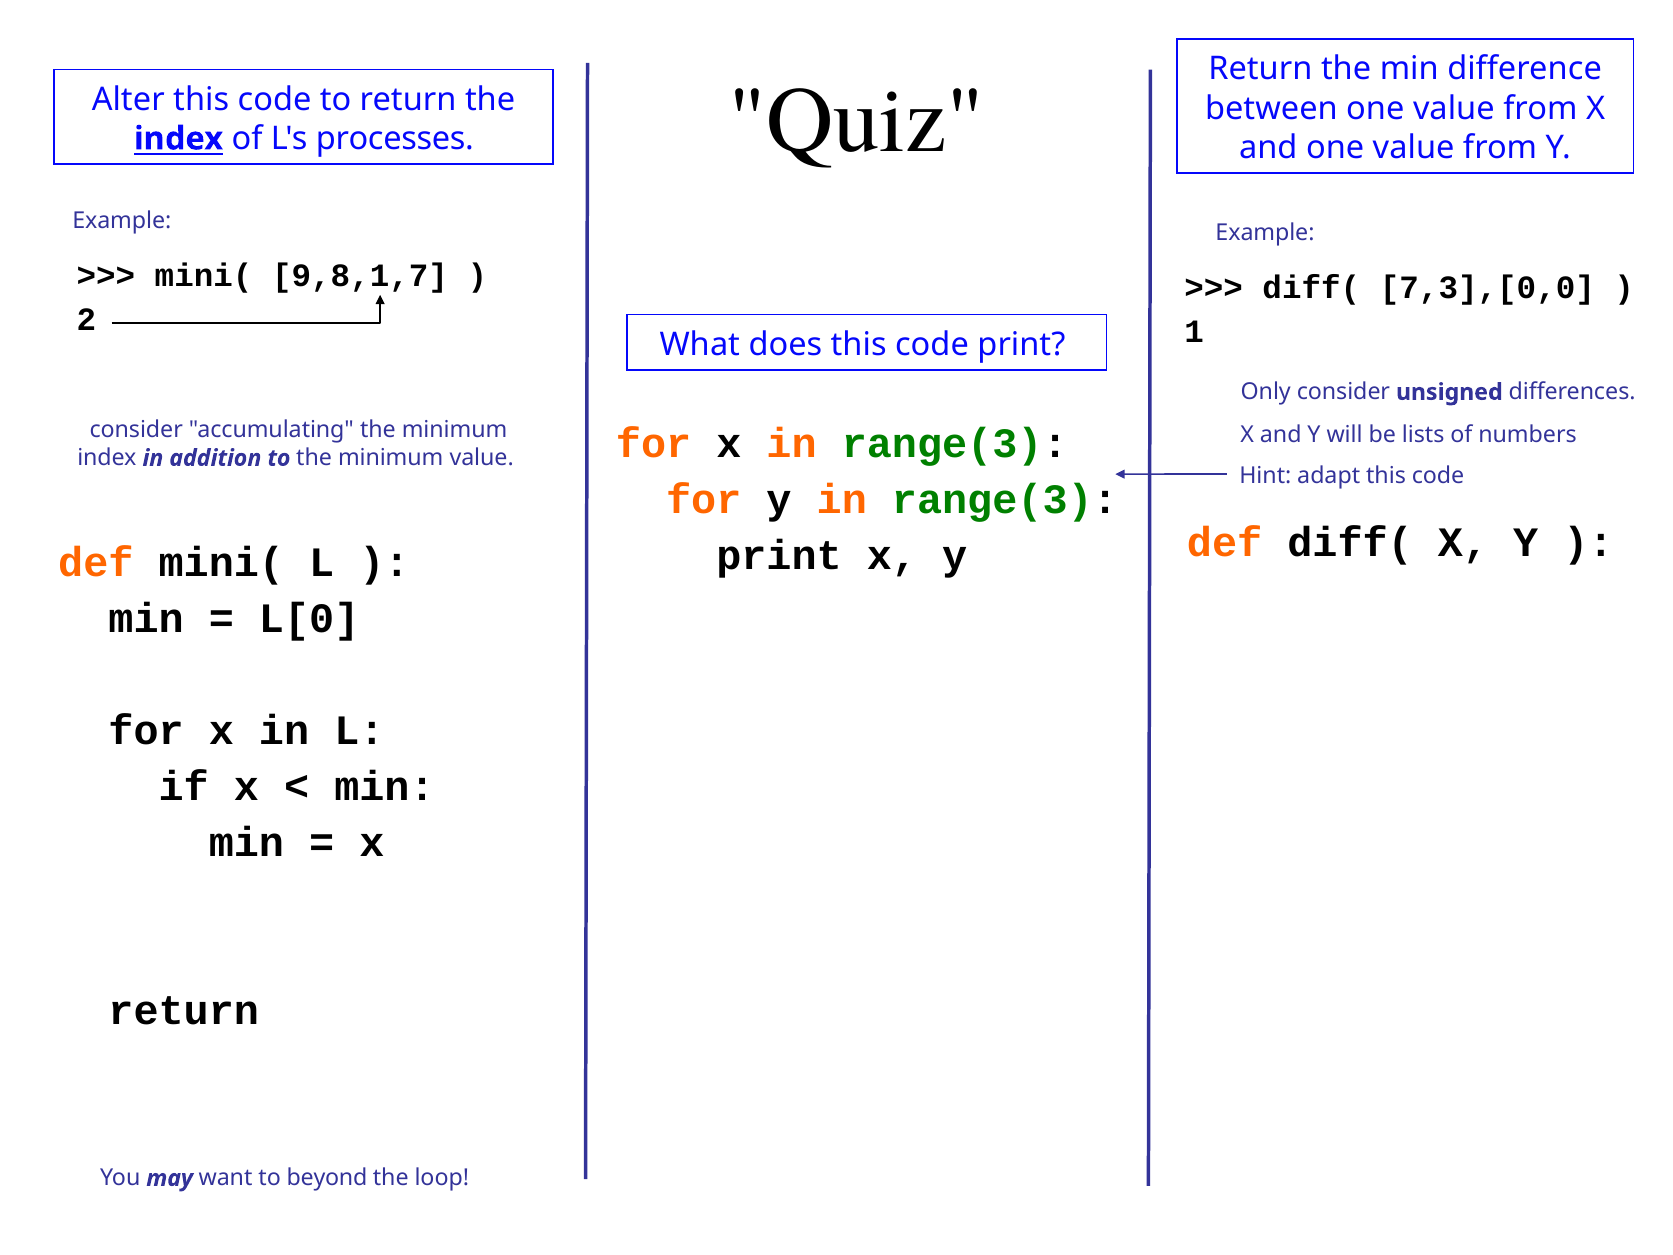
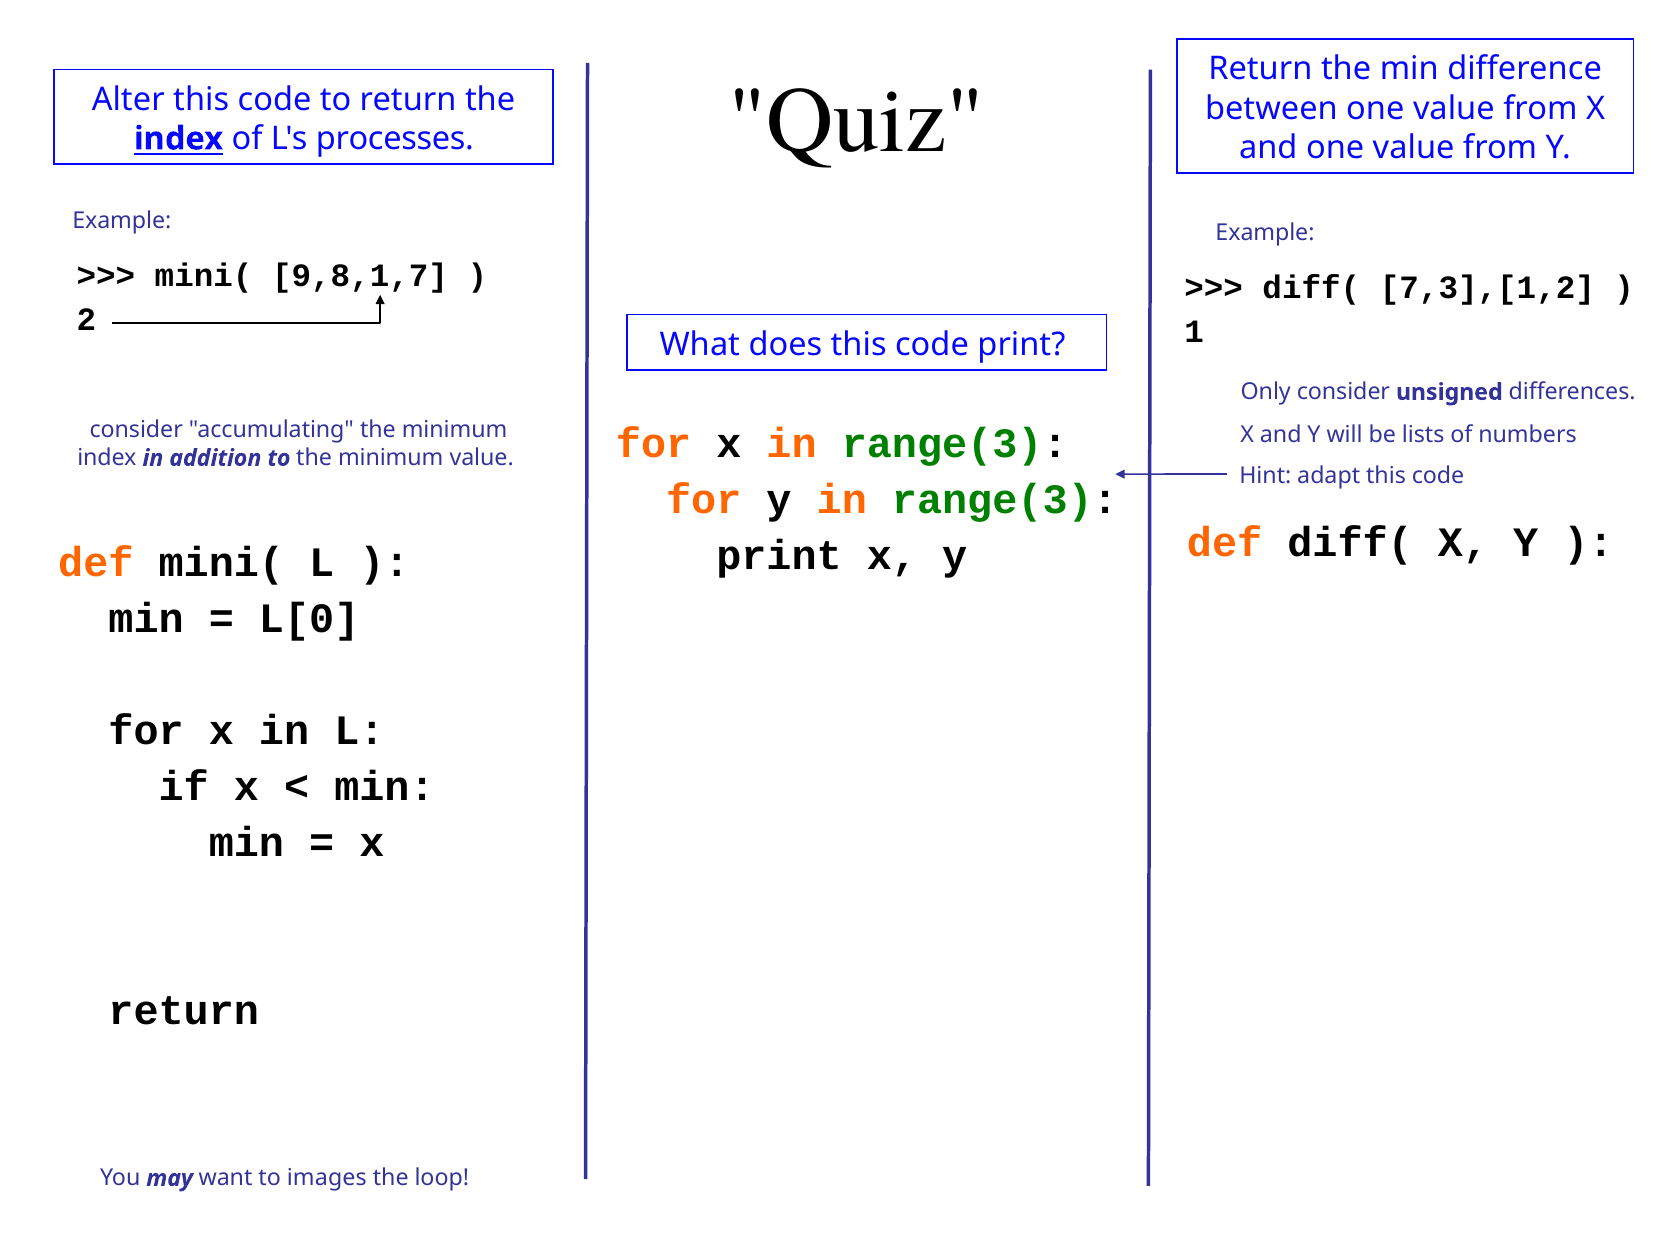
7,3],[0,0: 7,3],[0,0 -> 7,3],[1,2 (1487, 288)
beyond: beyond -> images (327, 1178)
